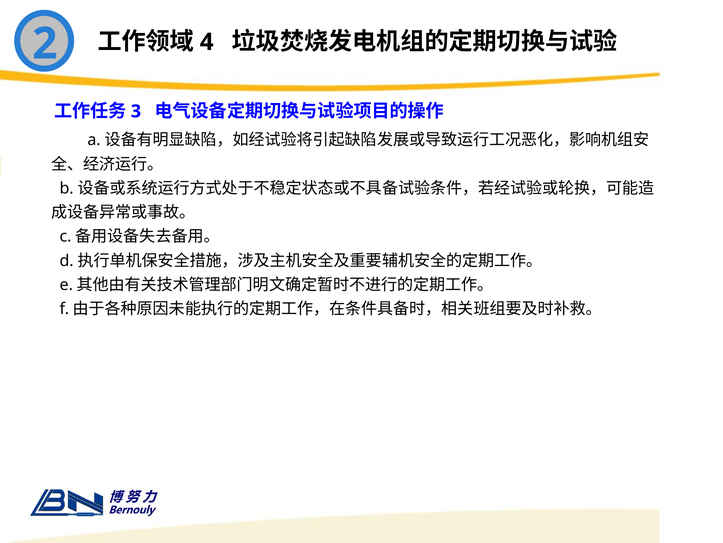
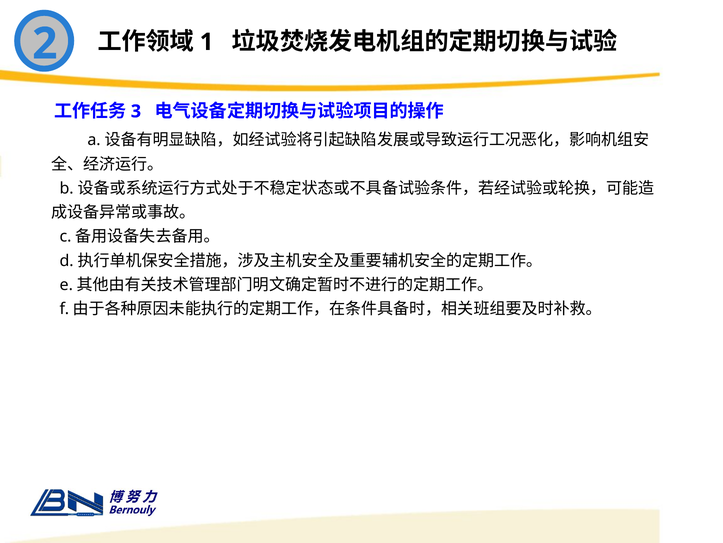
4: 4 -> 1 (207, 42)
